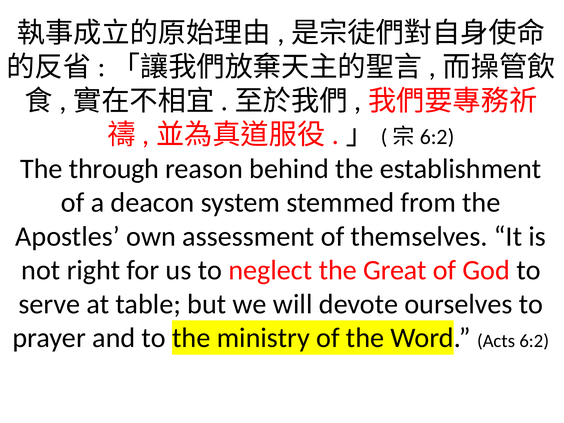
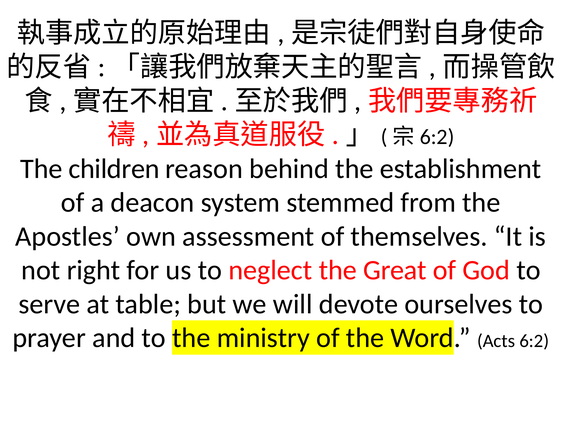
through: through -> children (114, 169)
